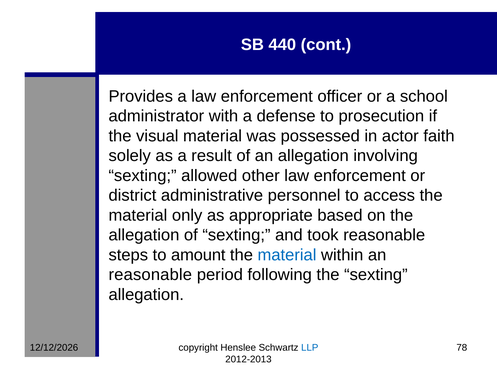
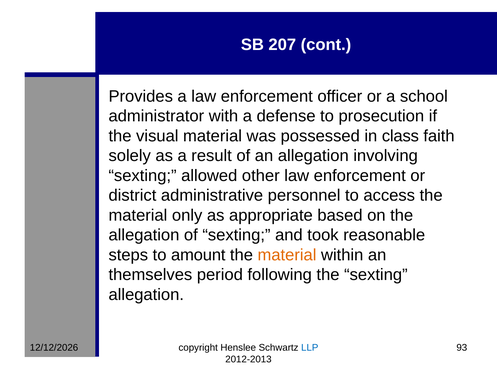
440: 440 -> 207 (282, 45)
actor: actor -> class (400, 136)
material colour: blue -> orange (287, 255)
reasonable: reasonable -> themselves (150, 275)
78: 78 -> 93 (462, 348)
